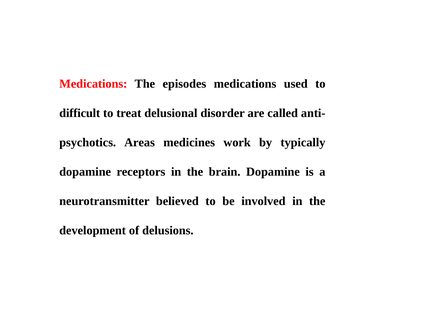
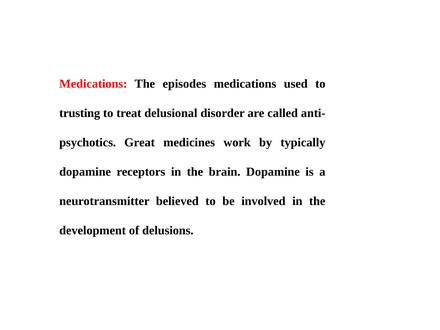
difficult: difficult -> trusting (80, 113)
Areas: Areas -> Great (140, 142)
